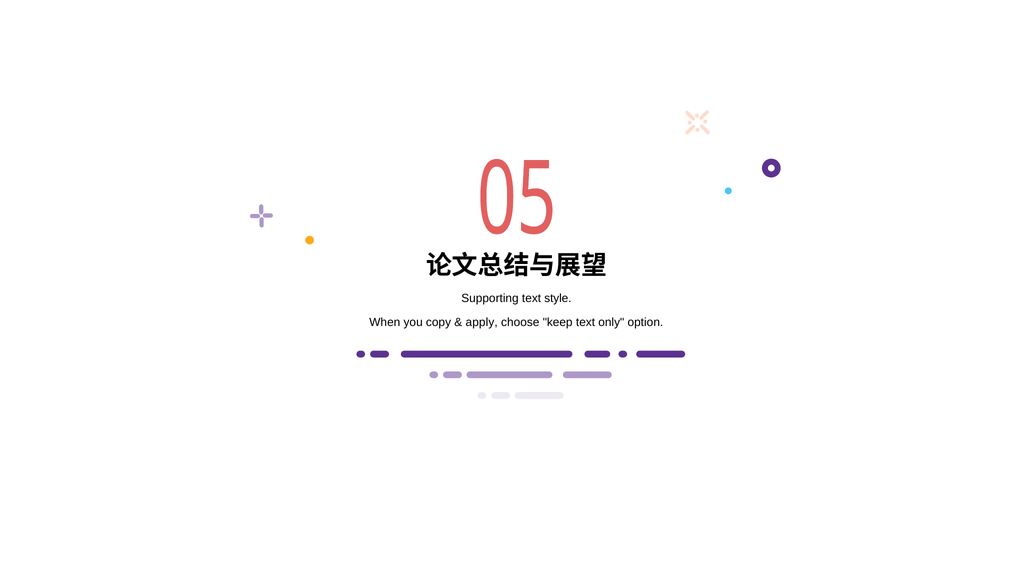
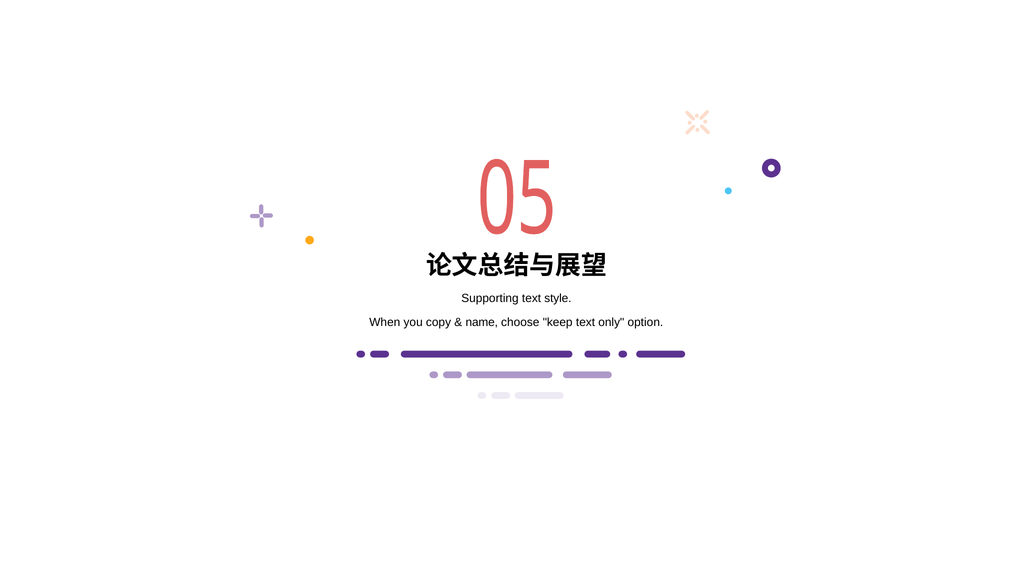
apply: apply -> name (482, 322)
